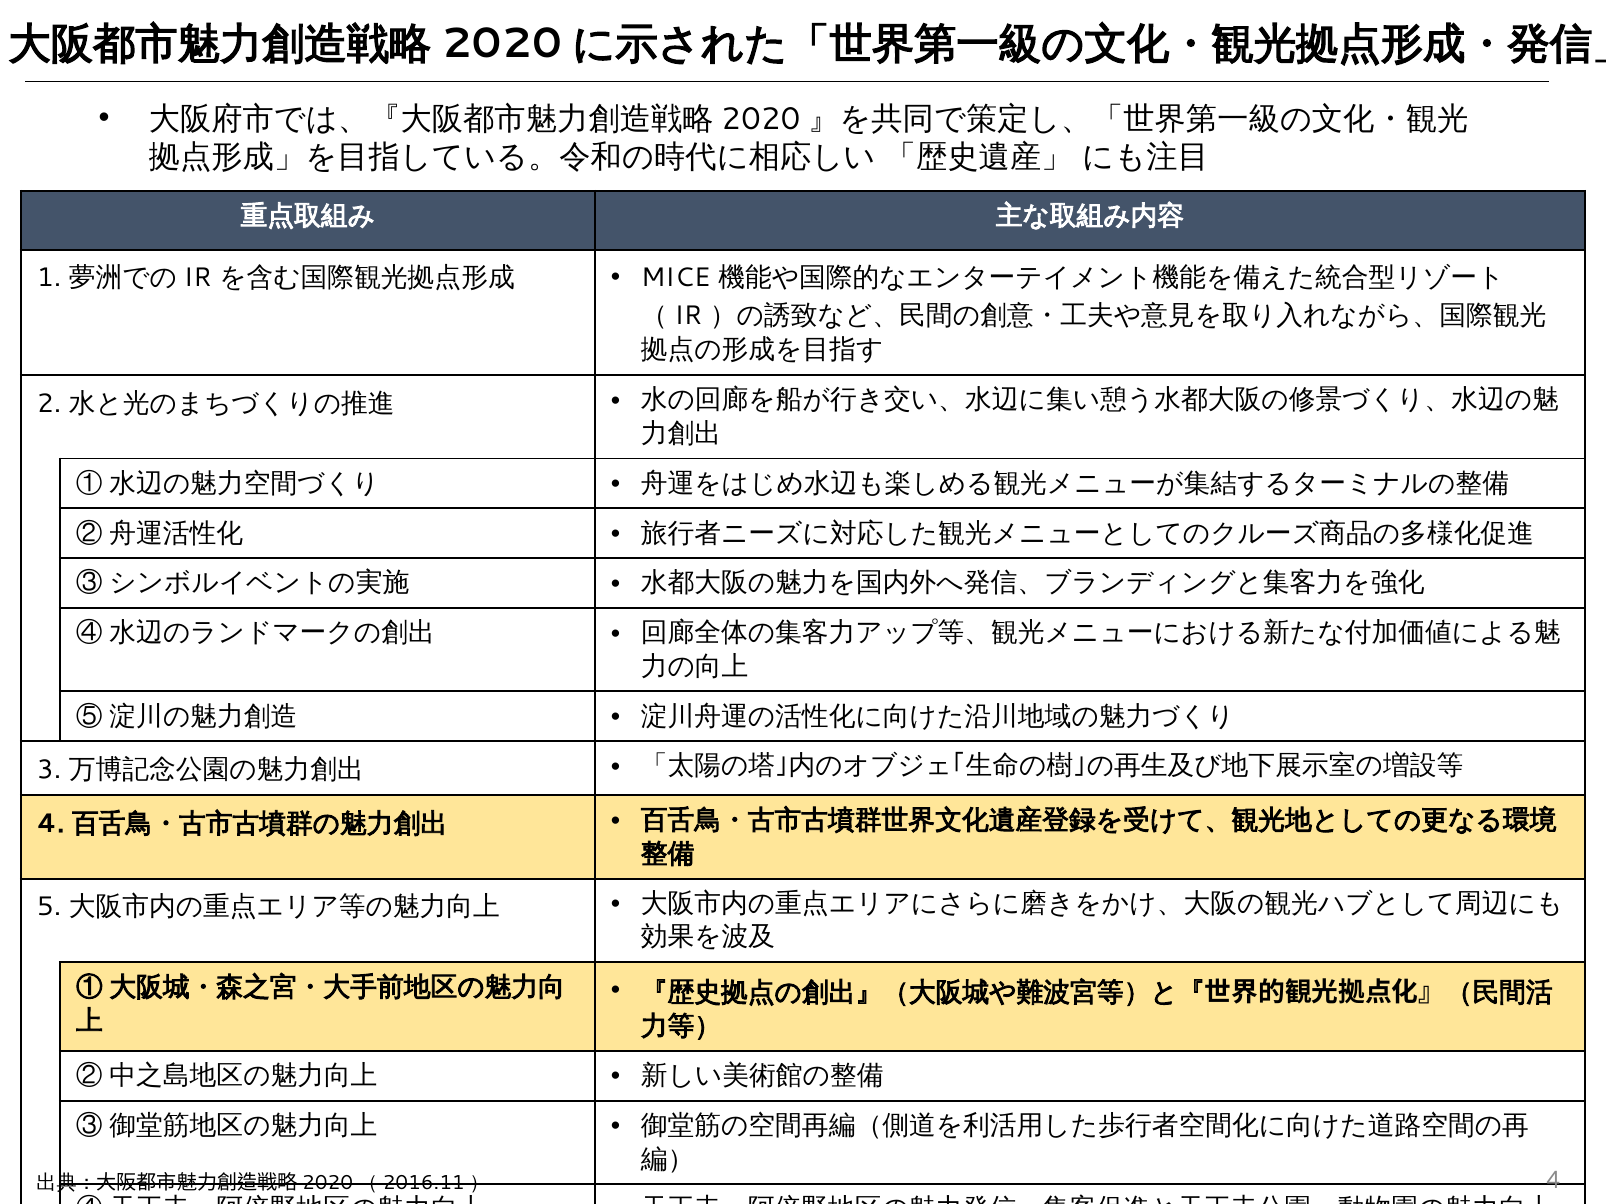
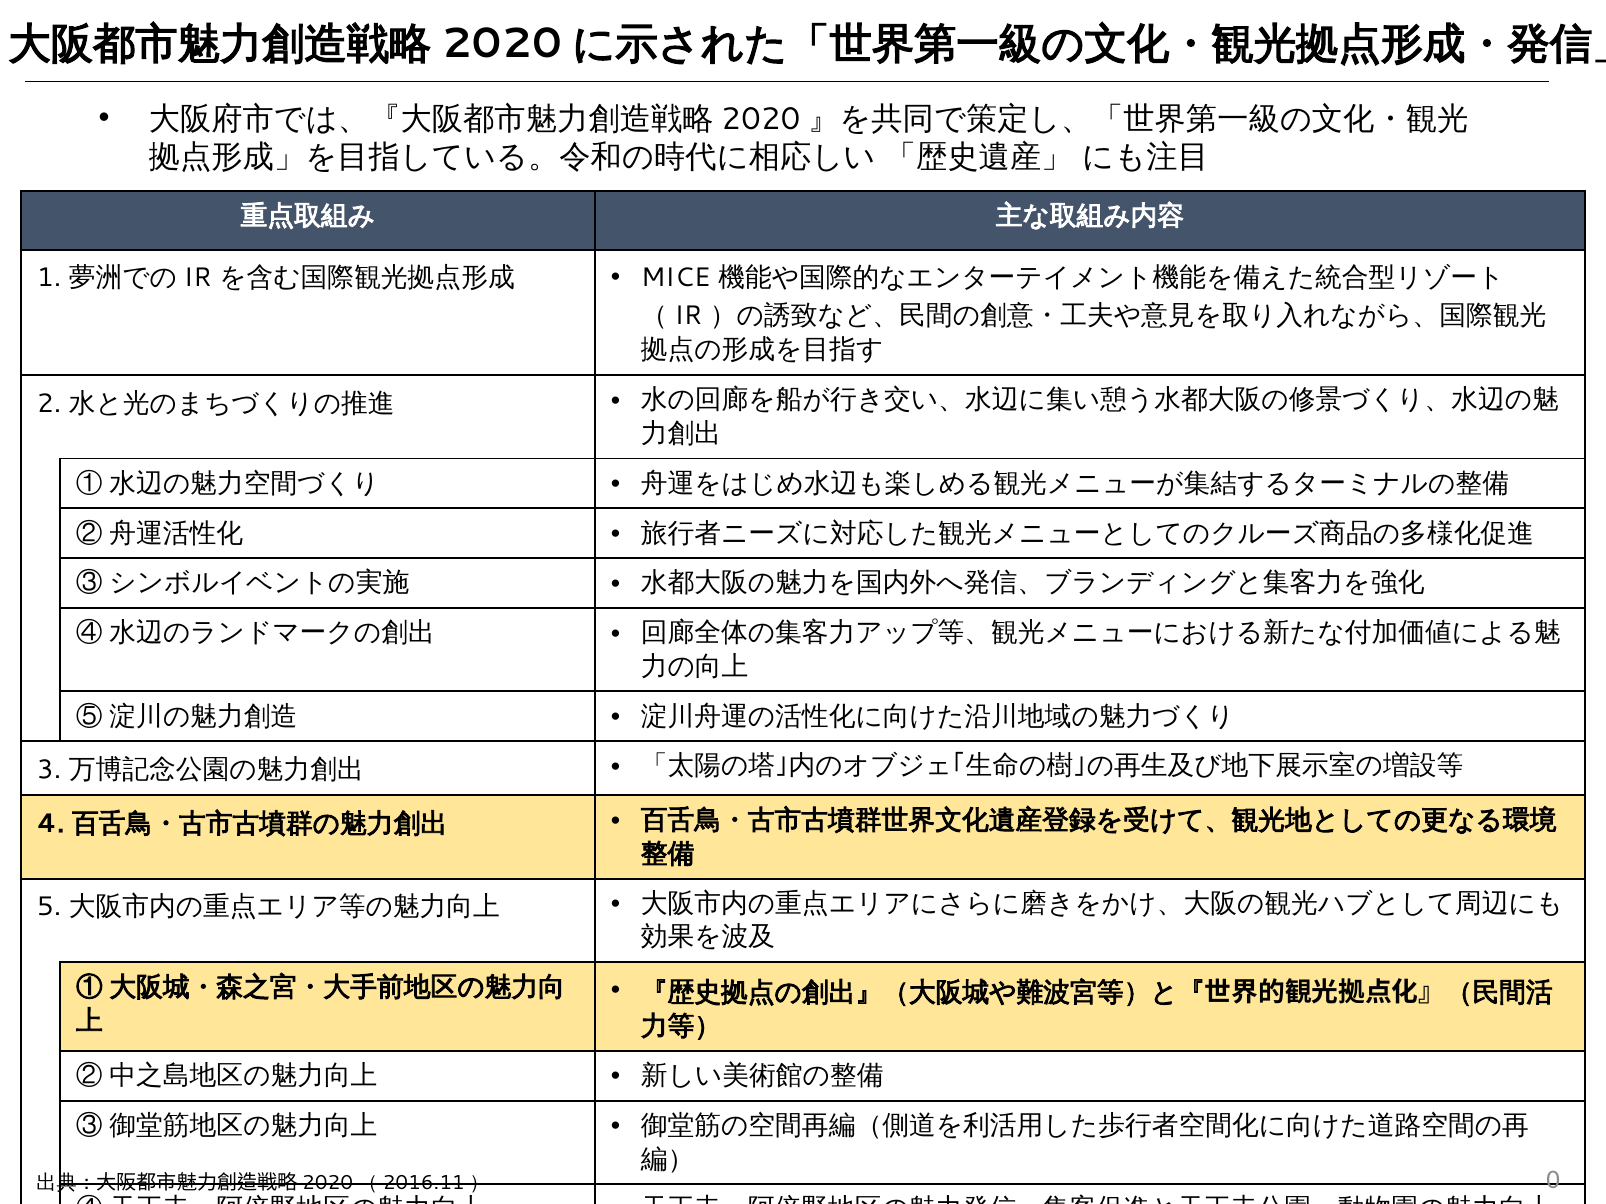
4: 4 -> 0 (1553, 1180)
